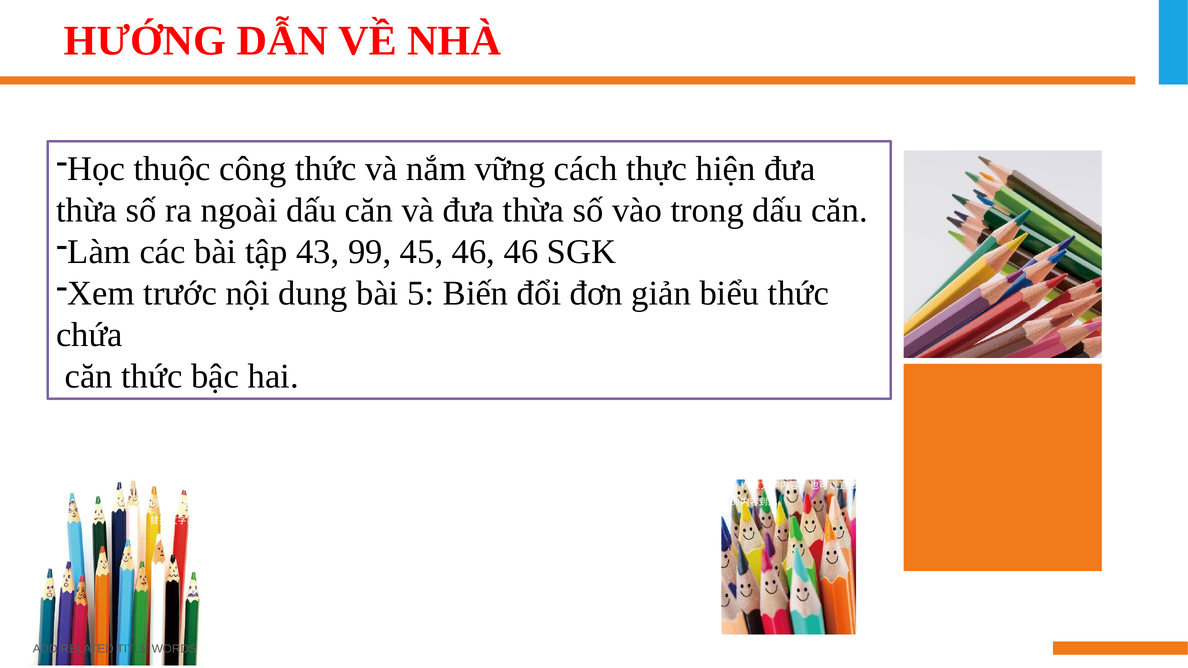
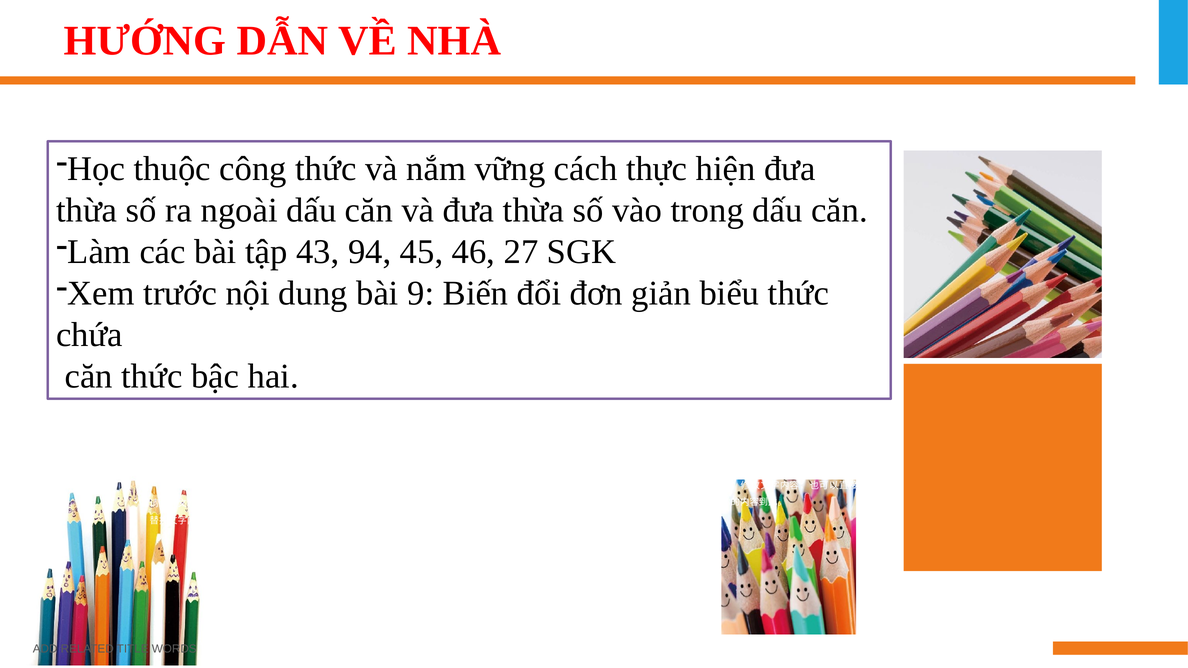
99: 99 -> 94 (370, 252)
46 46: 46 -> 27 (521, 252)
5: 5 -> 9 (421, 293)
